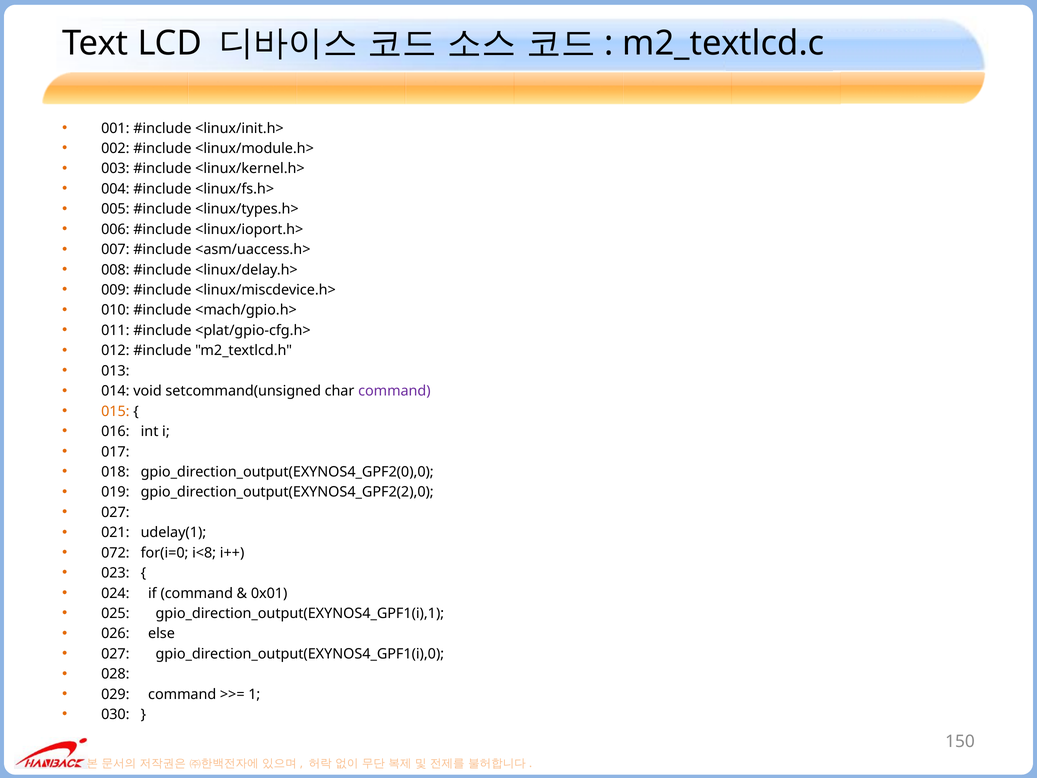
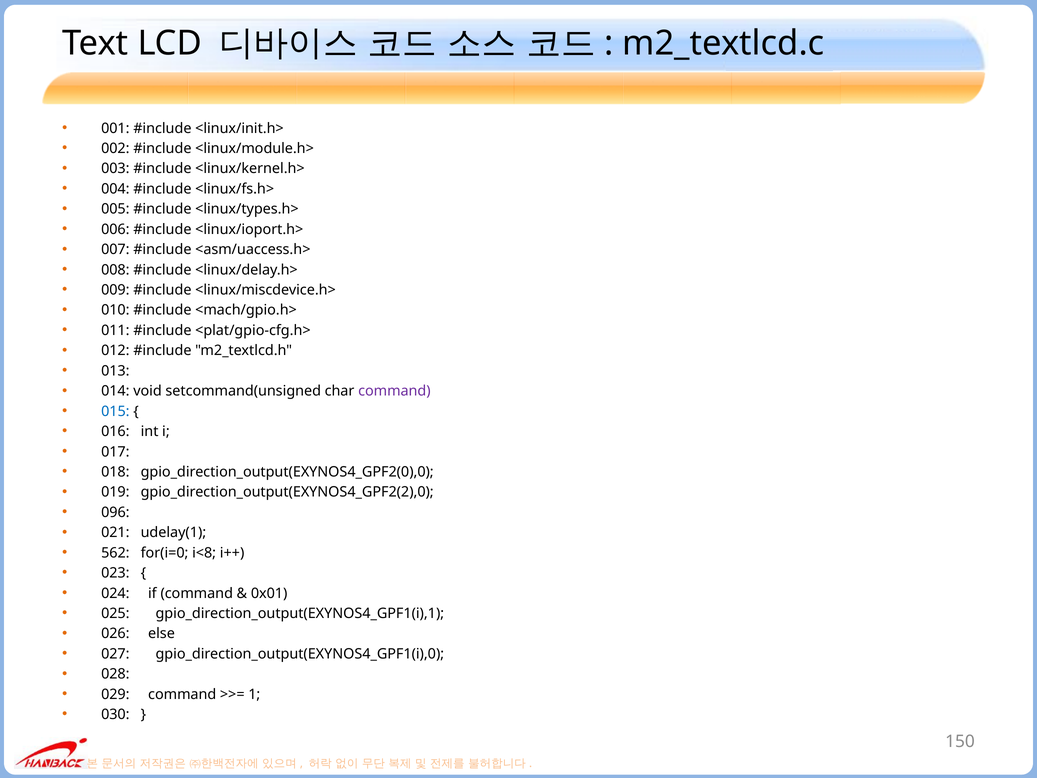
015 colour: orange -> blue (115, 411)
027: 027 -> 096 (115, 512)
072: 072 -> 562 (115, 553)
